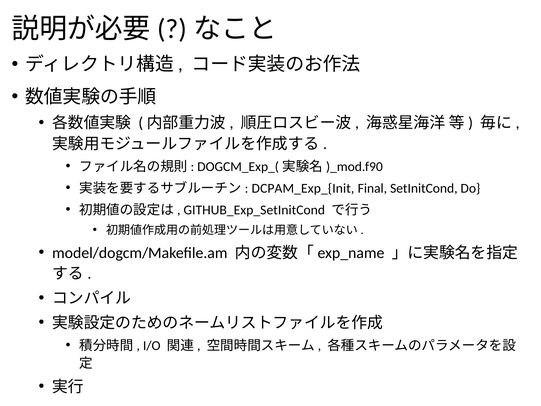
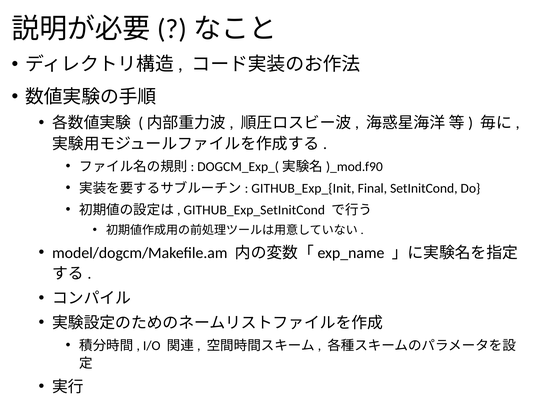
DCPAM_Exp_{Init: DCPAM_Exp_{Init -> GITHUB_Exp_{Init (303, 188)
